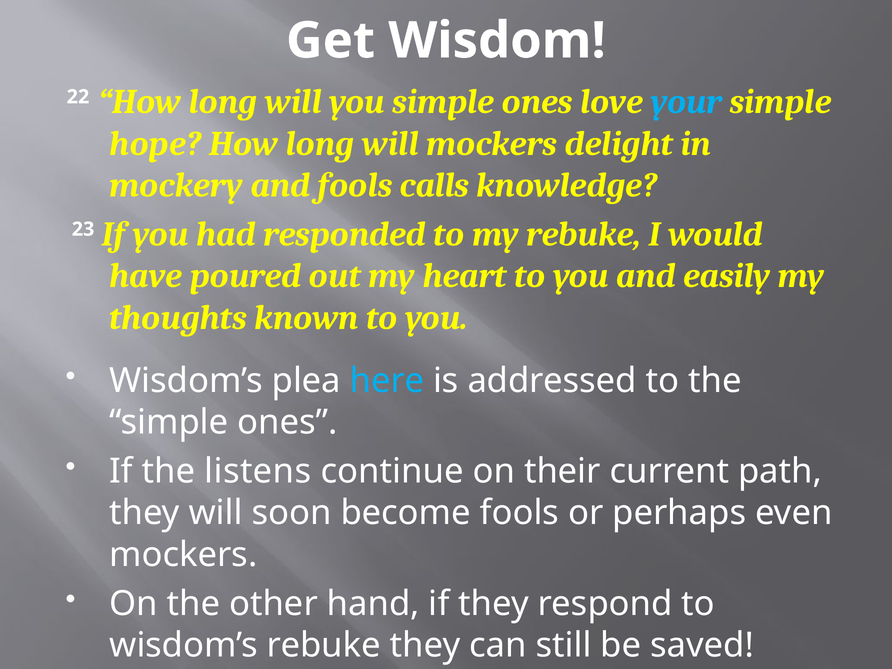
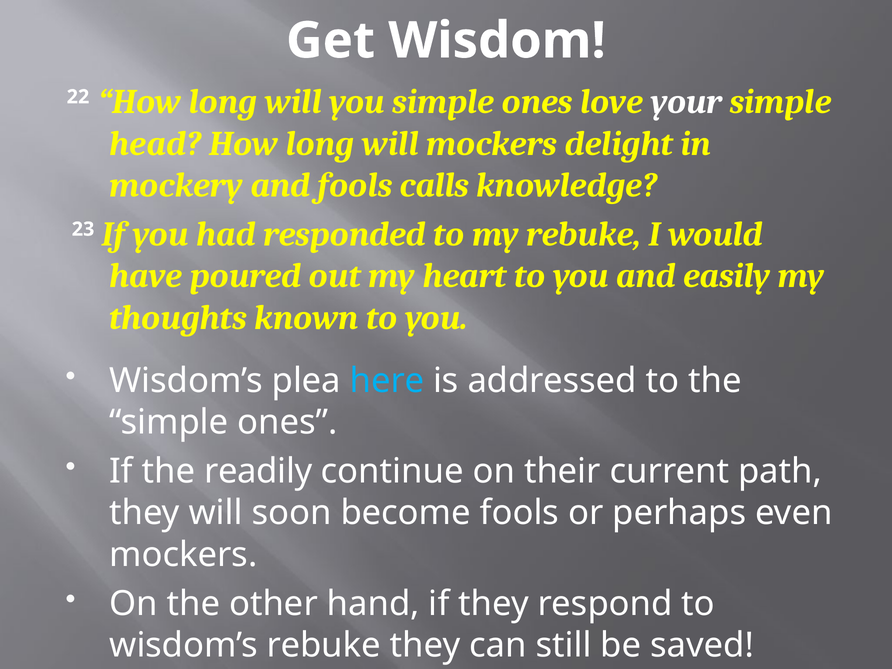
your colour: light blue -> white (686, 102)
hope: hope -> head (155, 144)
listens: listens -> readily (258, 471)
